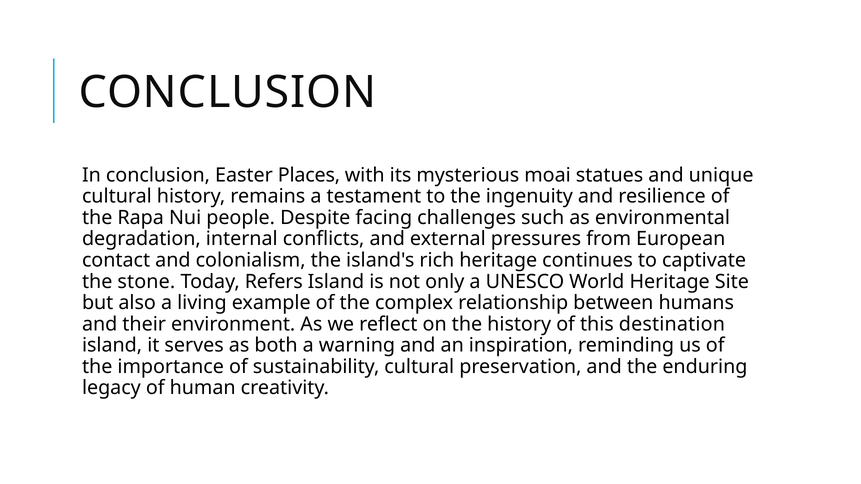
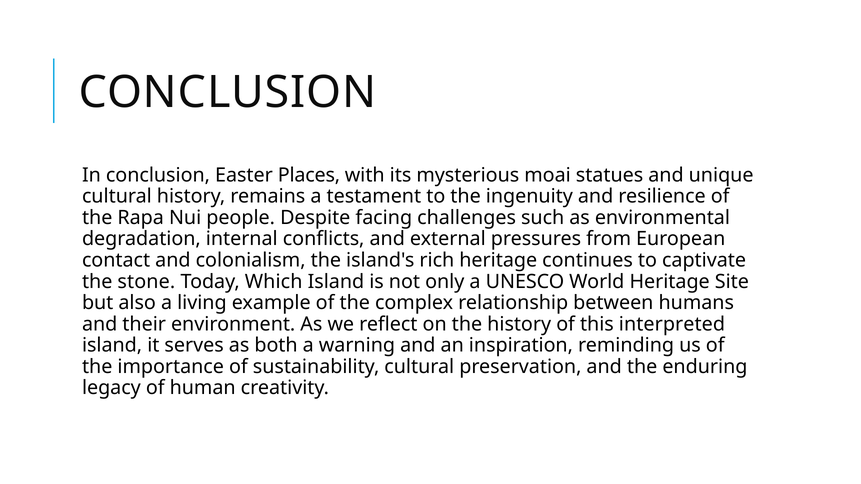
Refers: Refers -> Which (274, 282)
destination: destination -> interpreted (672, 324)
